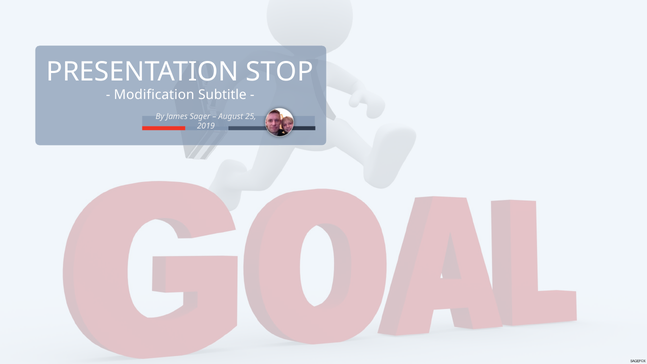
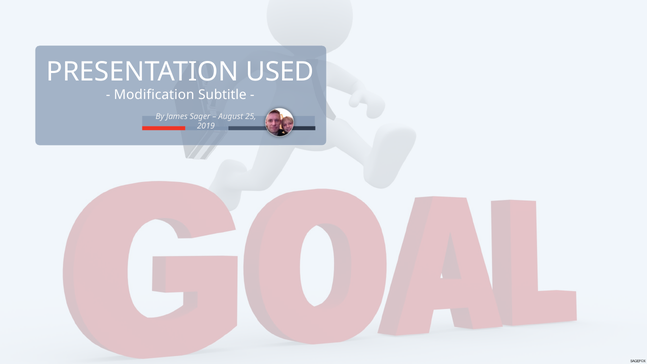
STOP: STOP -> USED (280, 72)
